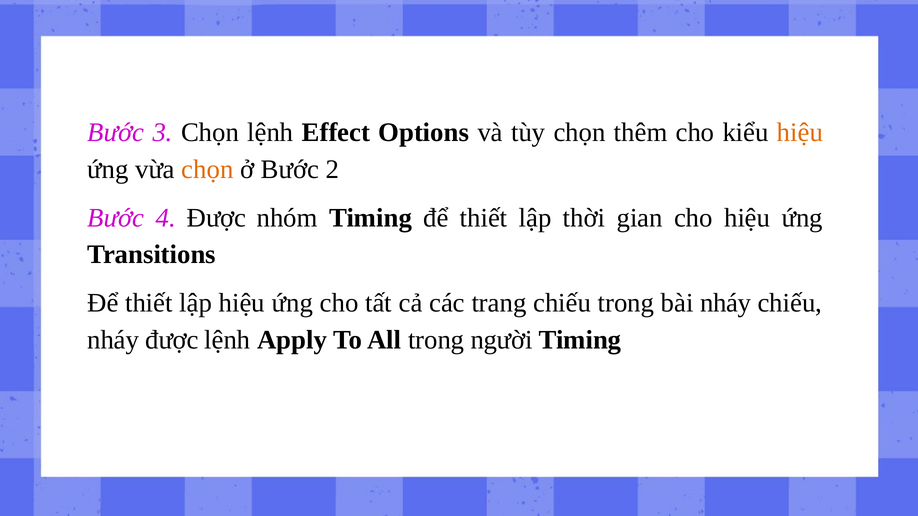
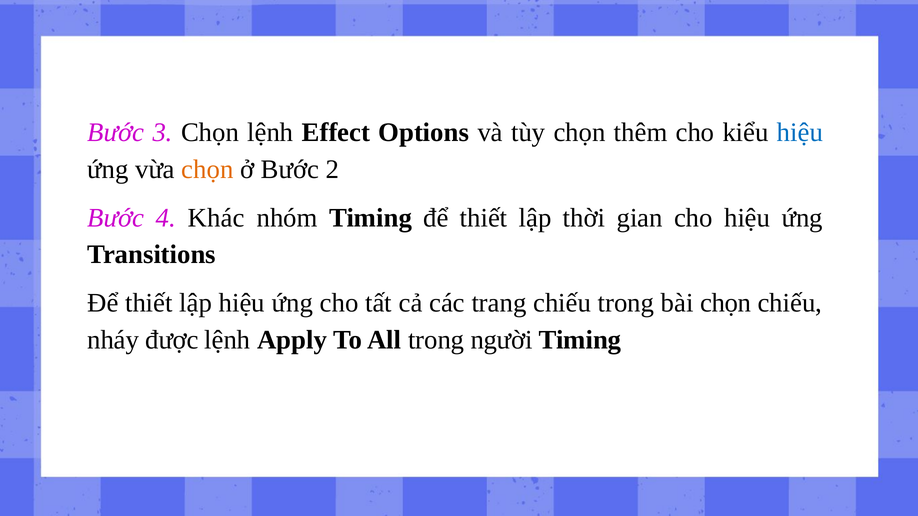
hiệu colour: orange -> blue (800, 133)
4 Được: Được -> Khác (216, 218)
bài nháy: nháy -> chọn (726, 303)
